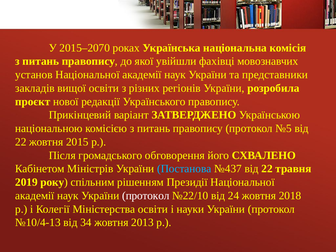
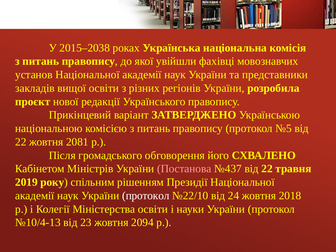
2015–2070: 2015–2070 -> 2015–2038 (85, 48)
2015: 2015 -> 2081 (77, 142)
Постанова colour: light blue -> pink (184, 169)
34: 34 -> 23 (86, 223)
2013: 2013 -> 2094 (142, 223)
